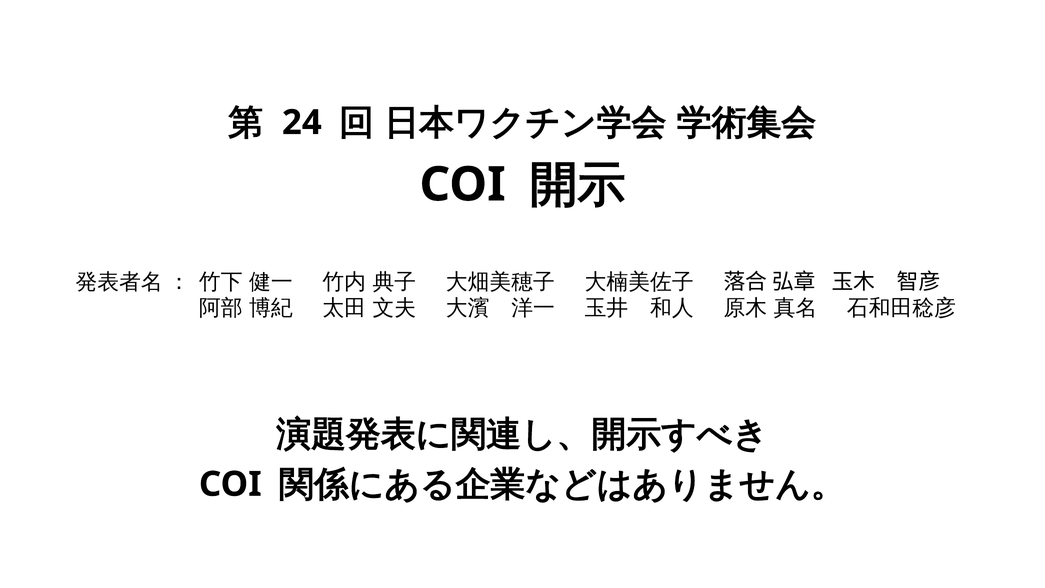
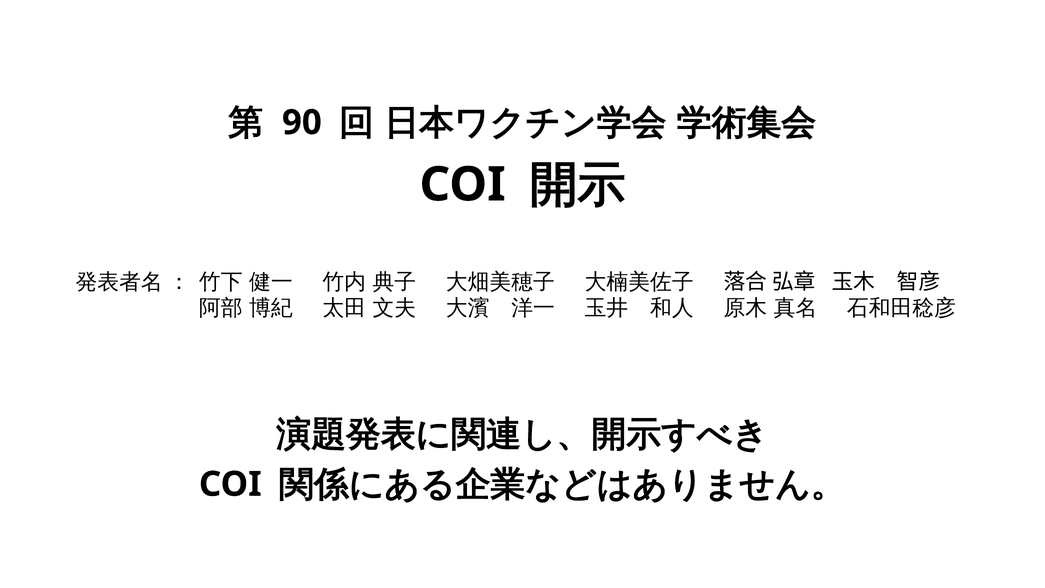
24: 24 -> 90 (302, 123)
